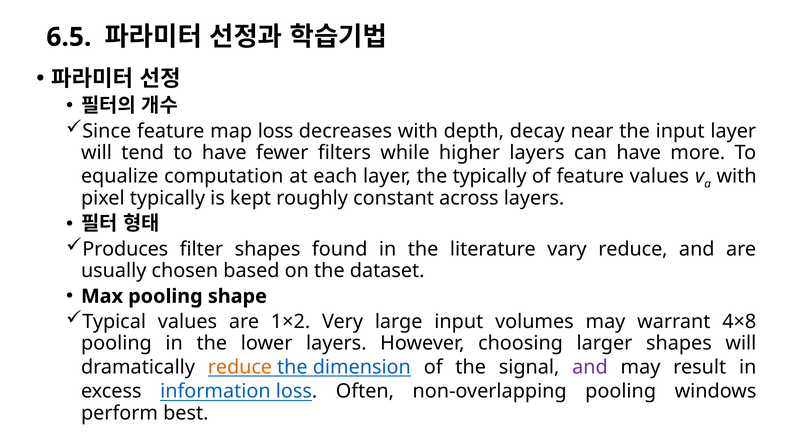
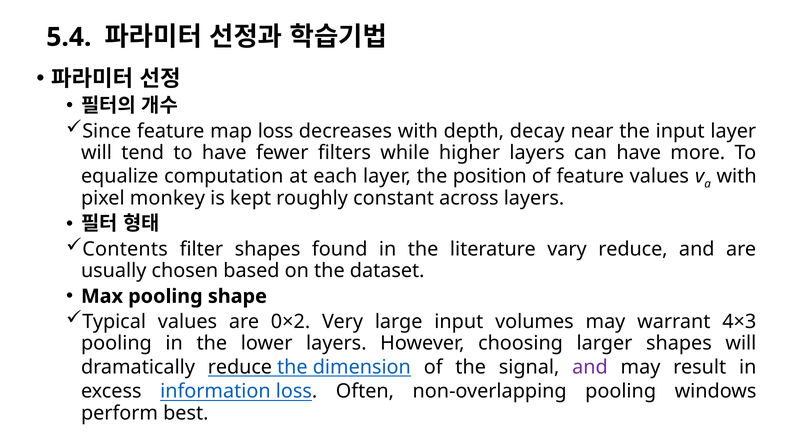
6.5: 6.5 -> 5.4 (69, 37)
the typically: typically -> position (490, 176)
pixel typically: typically -> monkey (167, 198)
Produces: Produces -> Contents (125, 249)
1×2: 1×2 -> 0×2 (291, 322)
4×8: 4×8 -> 4×3 (739, 322)
reduce colour: orange -> black (240, 367)
